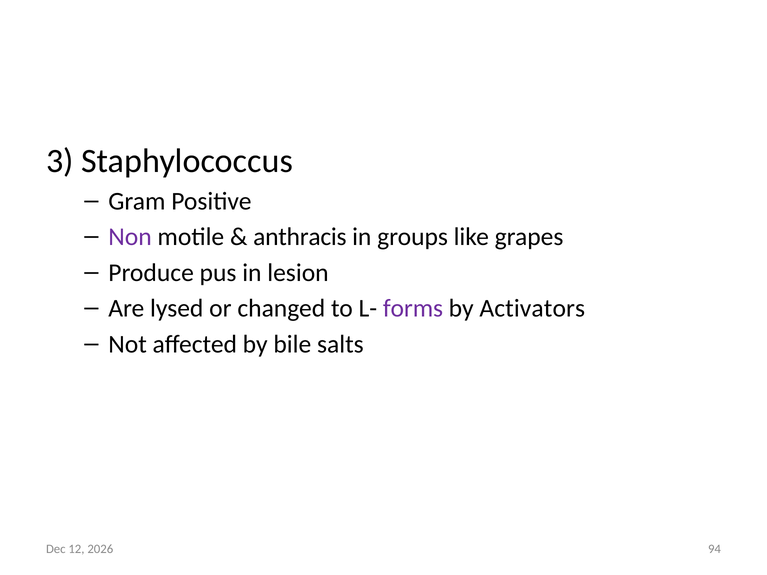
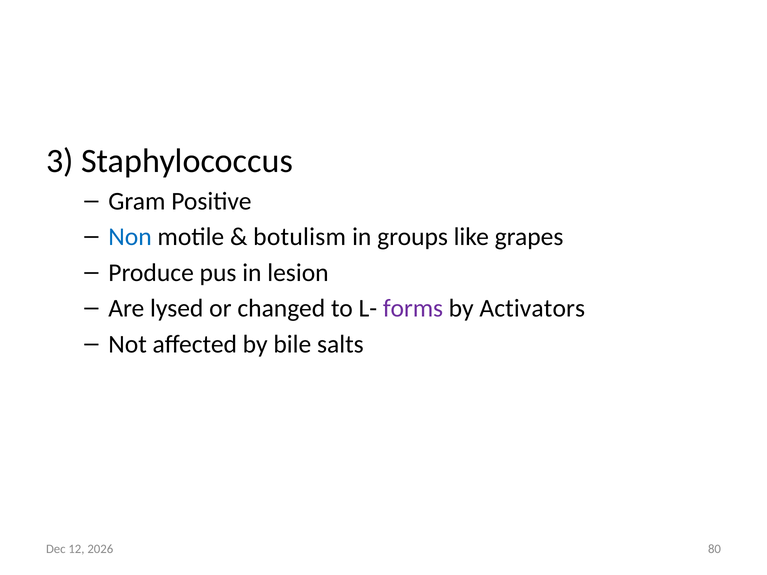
Non colour: purple -> blue (130, 237)
anthracis: anthracis -> botulism (300, 237)
94: 94 -> 80 (715, 549)
